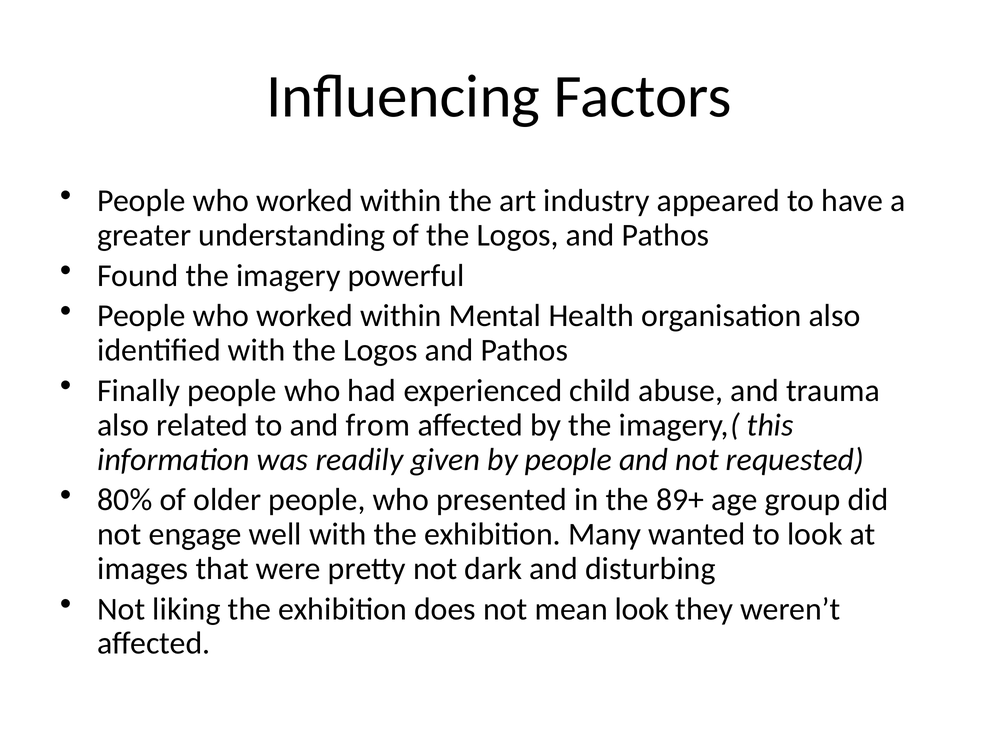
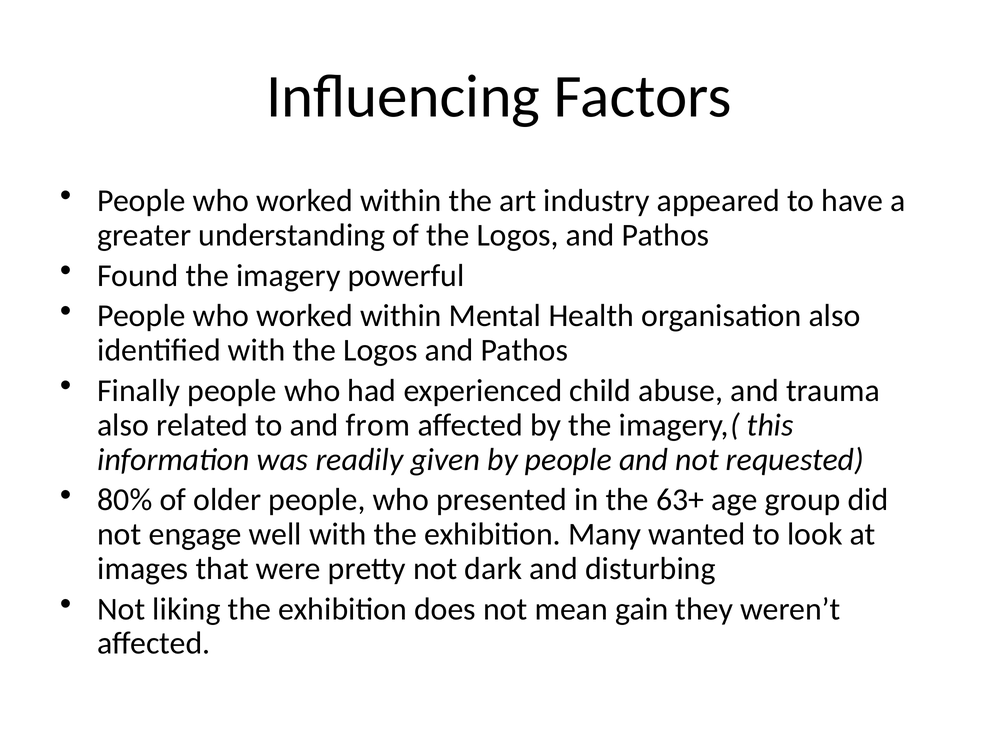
89+: 89+ -> 63+ (680, 500)
mean look: look -> gain (642, 609)
